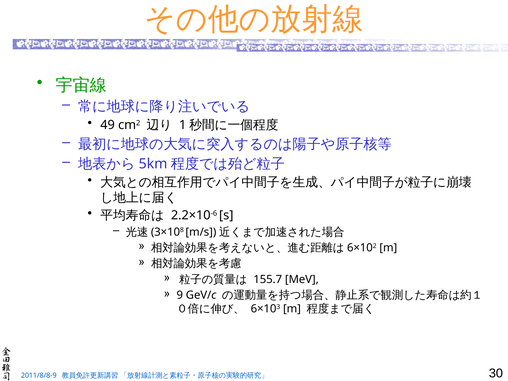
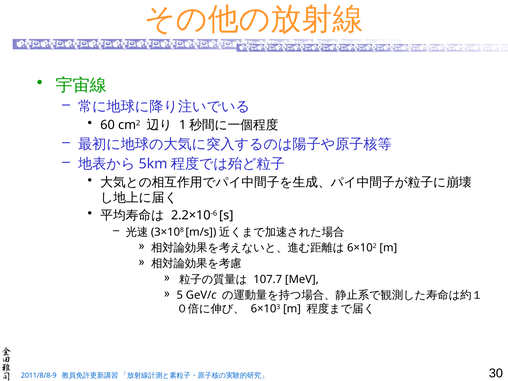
49: 49 -> 60 (108, 125)
155.7: 155.7 -> 107.7 (268, 279)
9: 9 -> 5 (180, 295)
